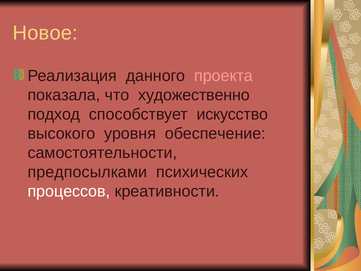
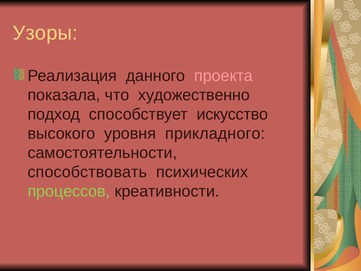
Новое: Новое -> Узоры (45, 33)
обеспечение: обеспечение -> прикладного (215, 133)
предпосылками: предпосылками -> способствовать (87, 172)
процессов colour: white -> light green (69, 191)
